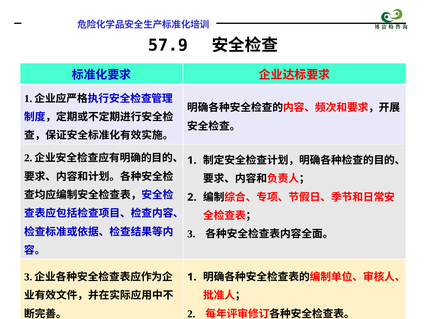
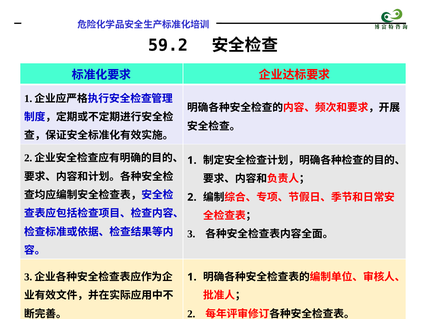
57.9: 57.9 -> 59.2 (168, 45)
